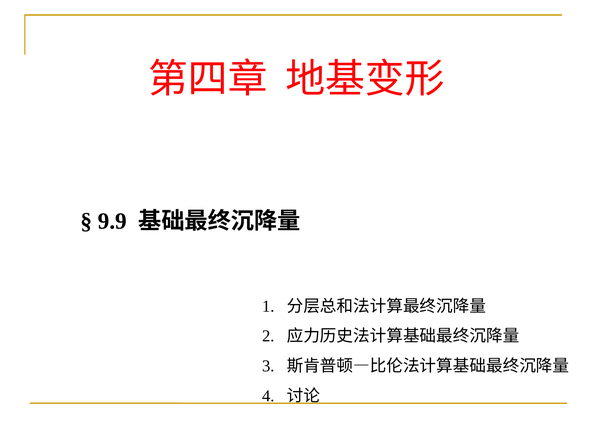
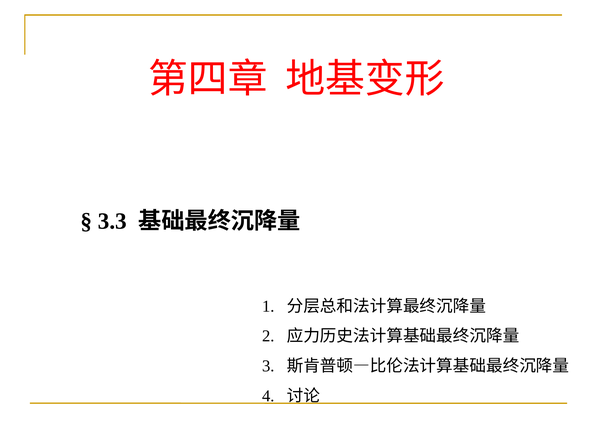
9.9: 9.9 -> 3.3 (112, 221)
